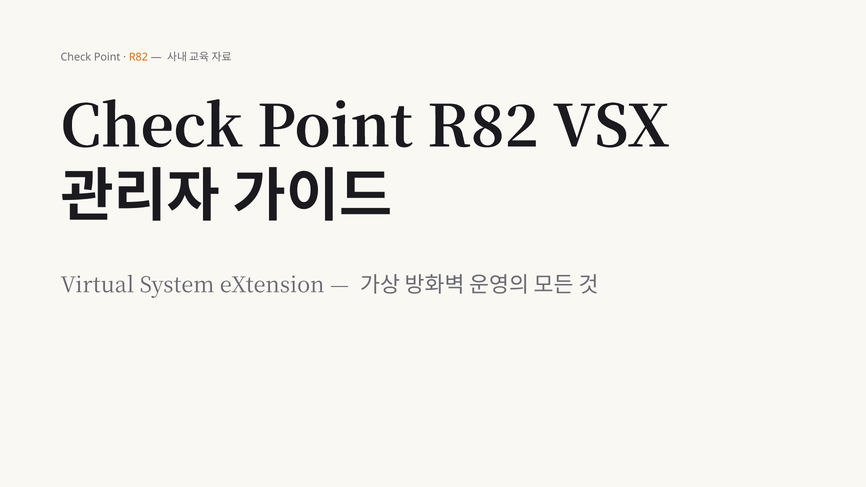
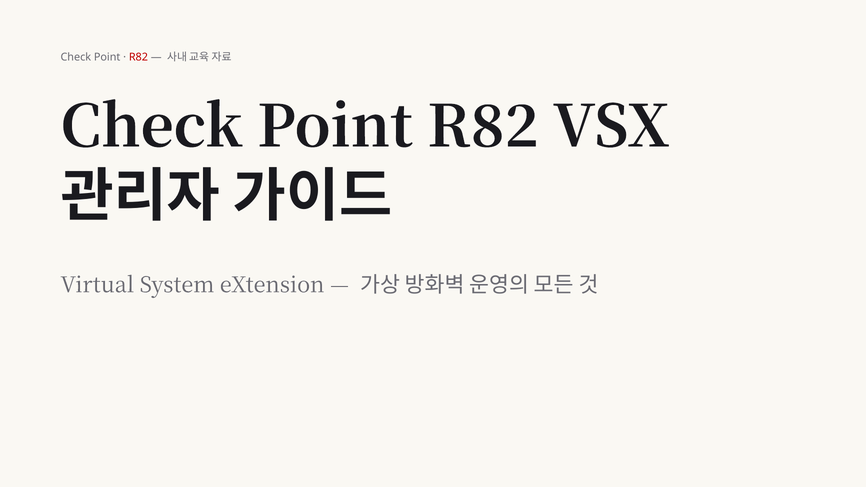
R82 colour: orange -> red (138, 57)
